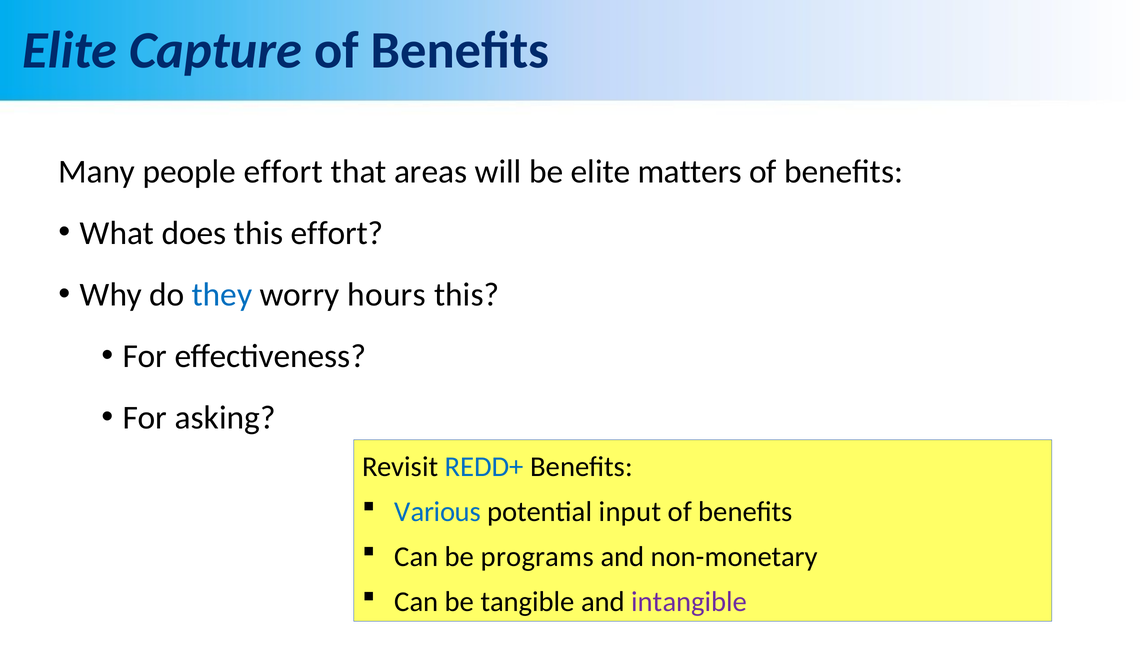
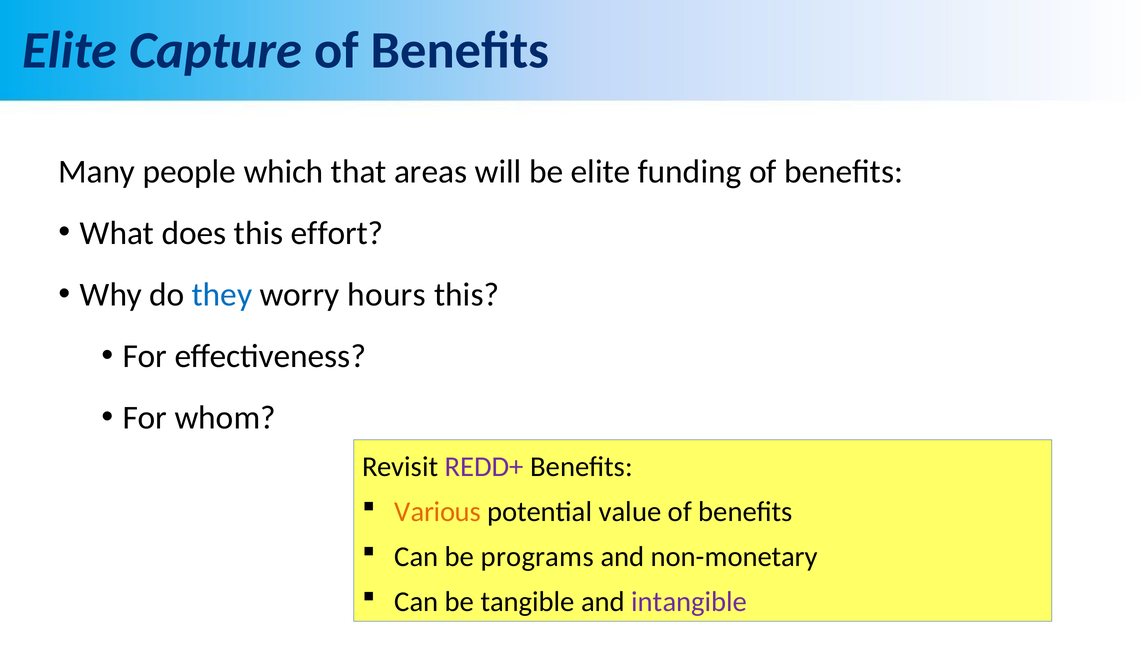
people effort: effort -> which (284, 172)
matters: matters -> funding (690, 172)
asking: asking -> whom (225, 418)
REDD+ colour: blue -> purple (484, 467)
Various colour: blue -> orange (438, 512)
input: input -> value (630, 512)
